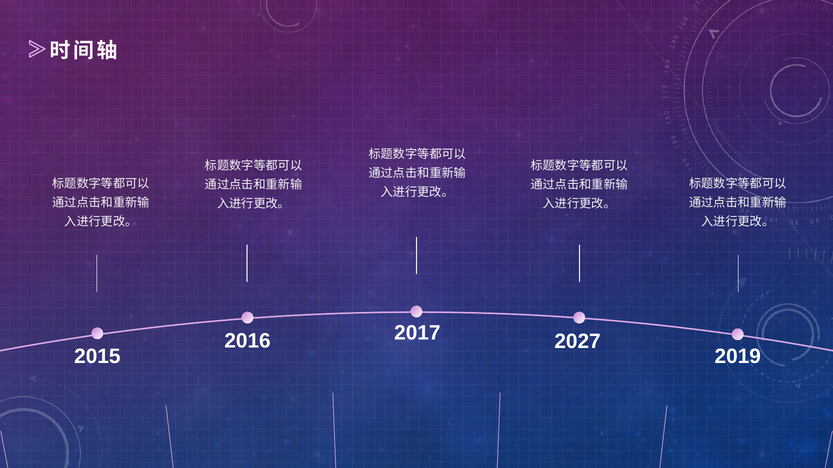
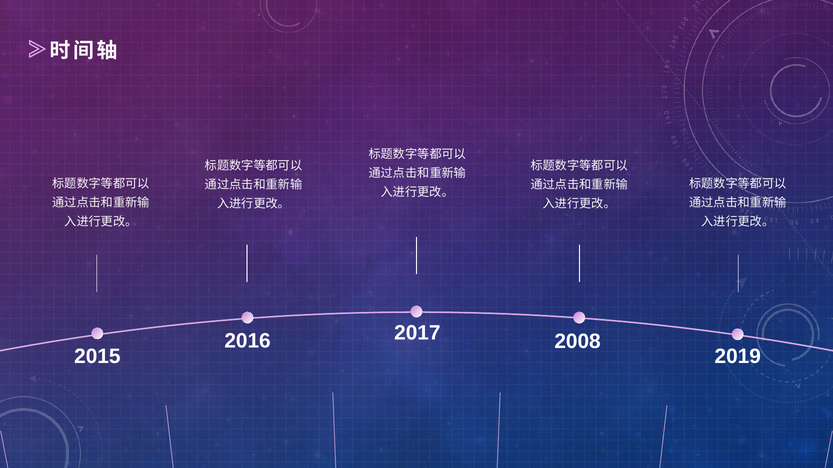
2027: 2027 -> 2008 (578, 342)
